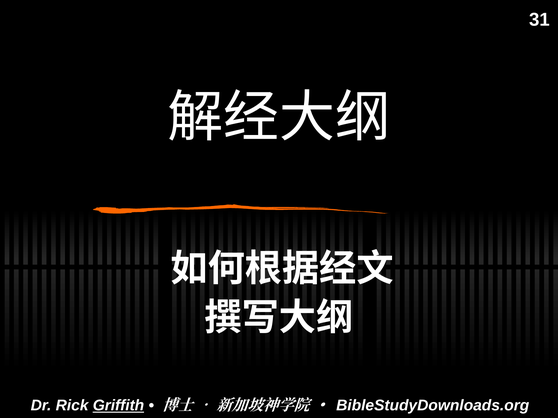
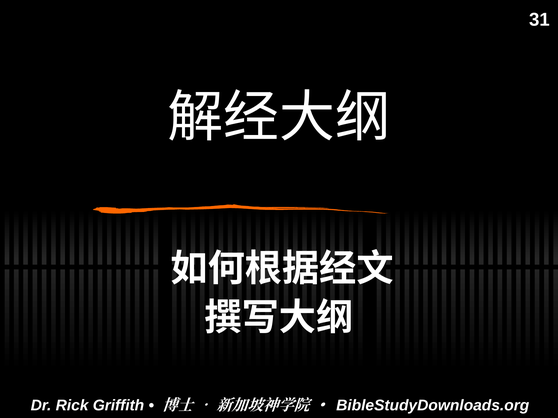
Griffith underline: present -> none (118, 406)
